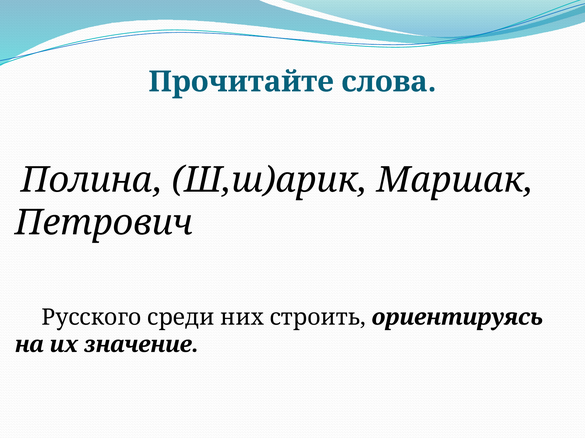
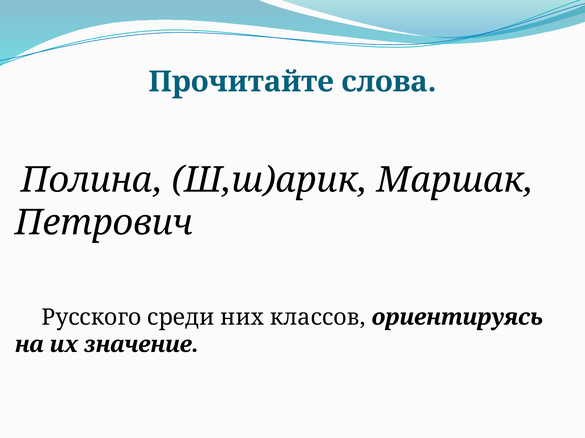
строить: строить -> классов (318, 318)
